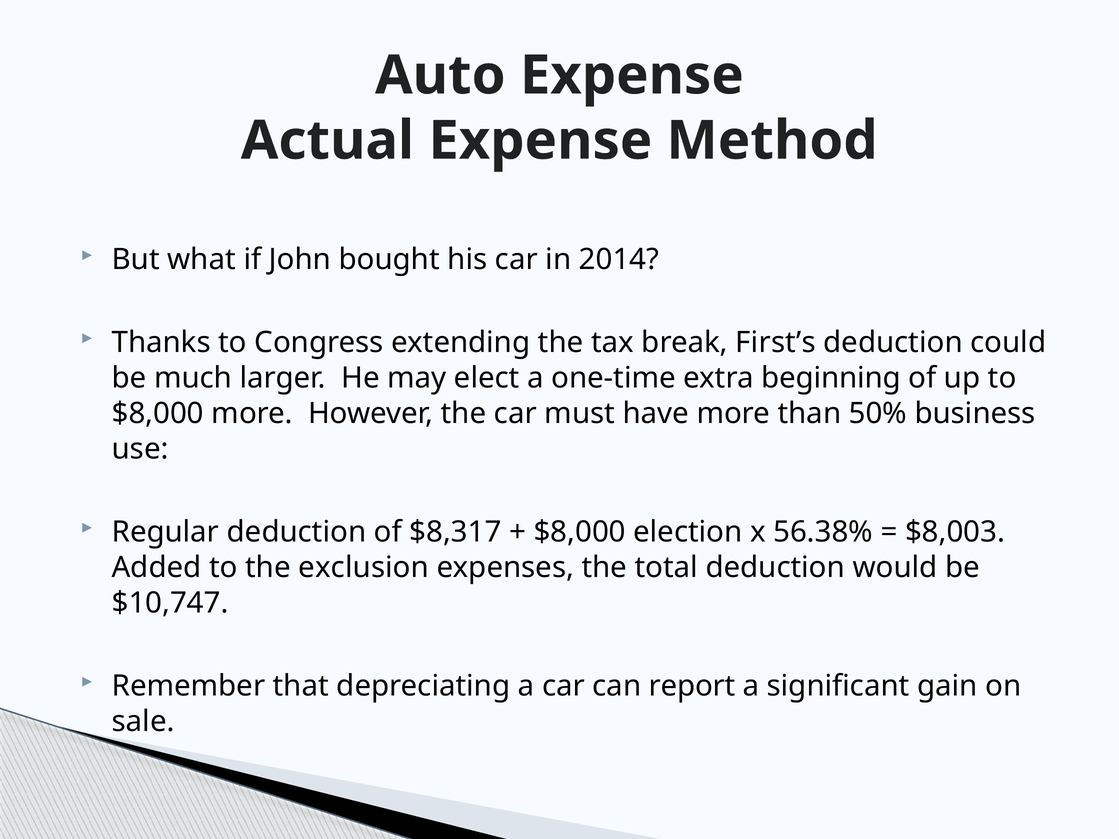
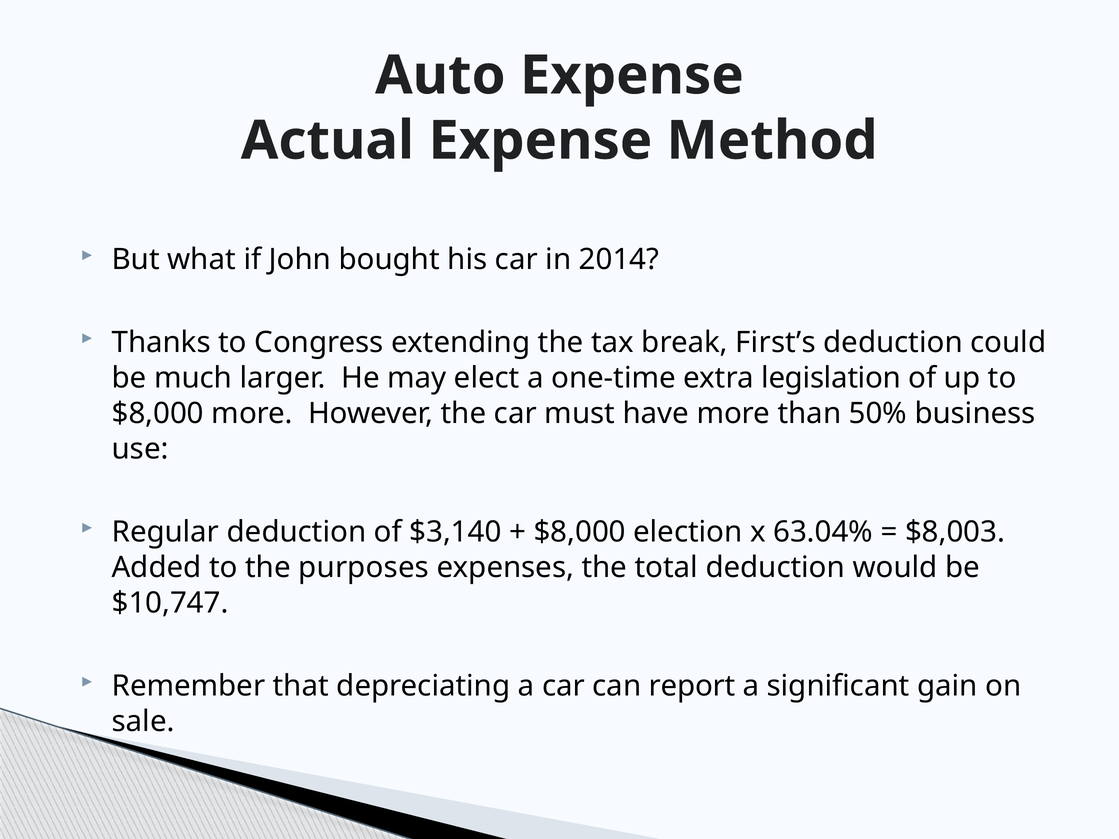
beginning: beginning -> legislation (831, 378)
$8,317: $8,317 -> $3,140 (455, 532)
56.38%: 56.38% -> 63.04% (823, 532)
exclusion: exclusion -> purposes (364, 568)
